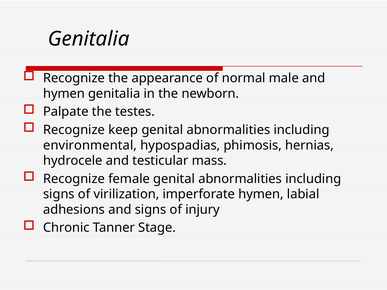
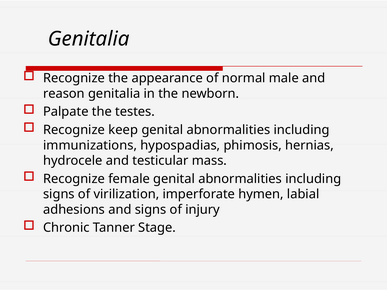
hymen: hymen -> reason (64, 94)
environmental: environmental -> immunizations (90, 145)
